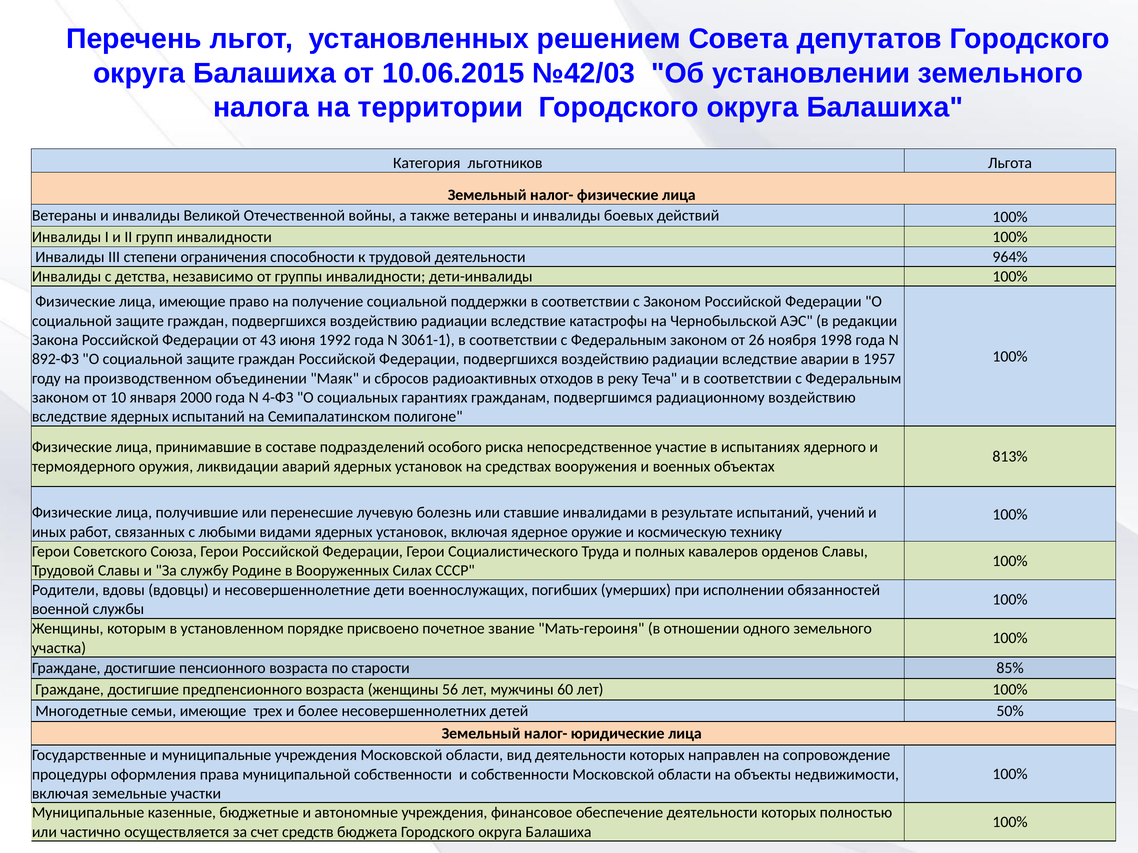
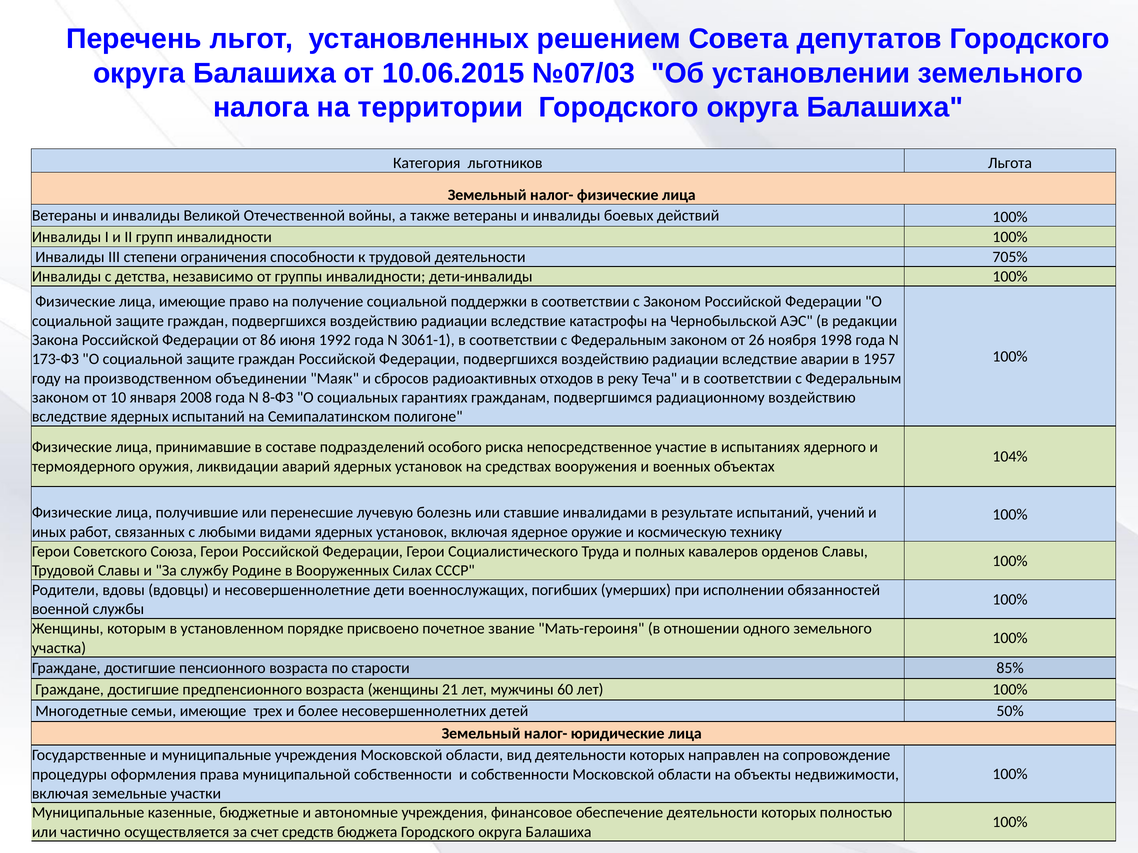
№42/03: №42/03 -> №07/03 (584, 73)
964%: 964% -> 705% (1010, 257)
43: 43 -> 86 (268, 340)
892-ФЗ: 892-ФЗ -> 173-ФЗ (55, 359)
2000: 2000 -> 2008 (196, 398)
4-ФЗ: 4-ФЗ -> 8-ФЗ (278, 398)
813%: 813% -> 104% (1010, 457)
56: 56 -> 21 (450, 690)
